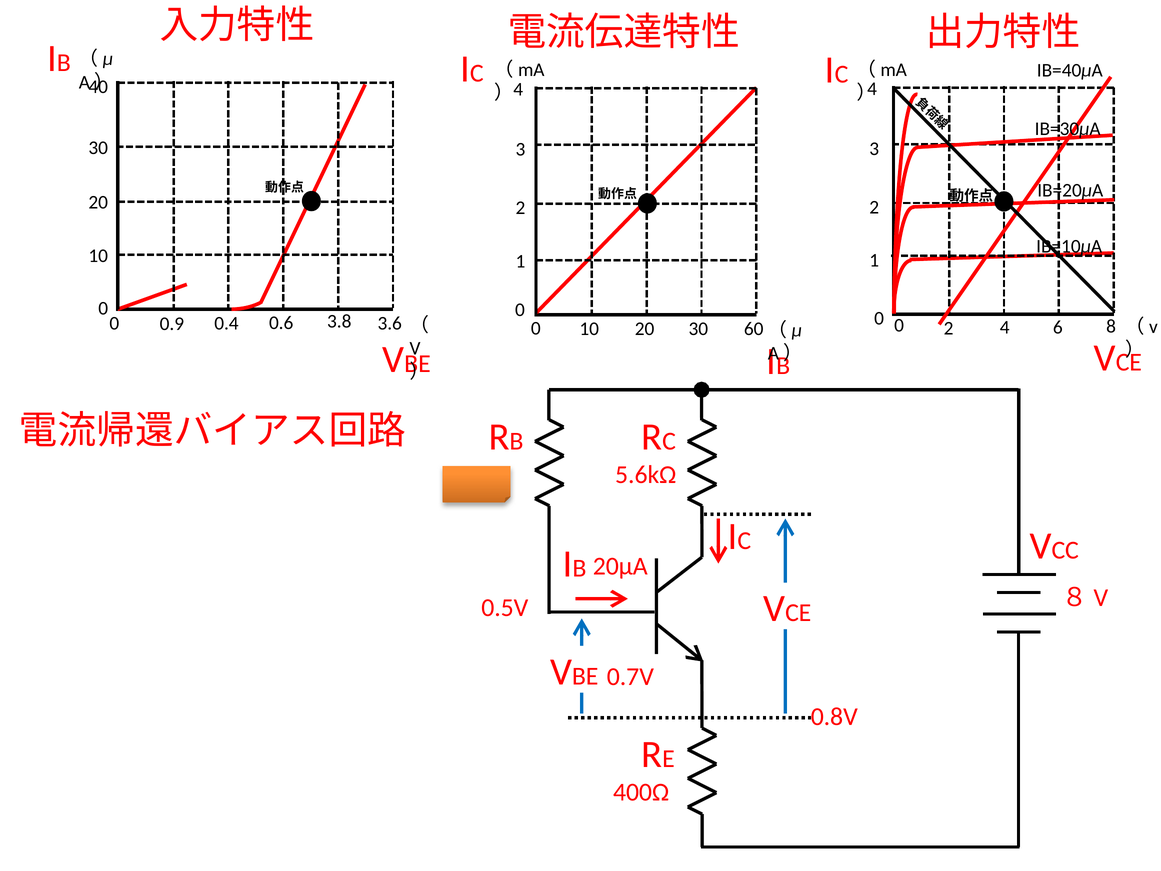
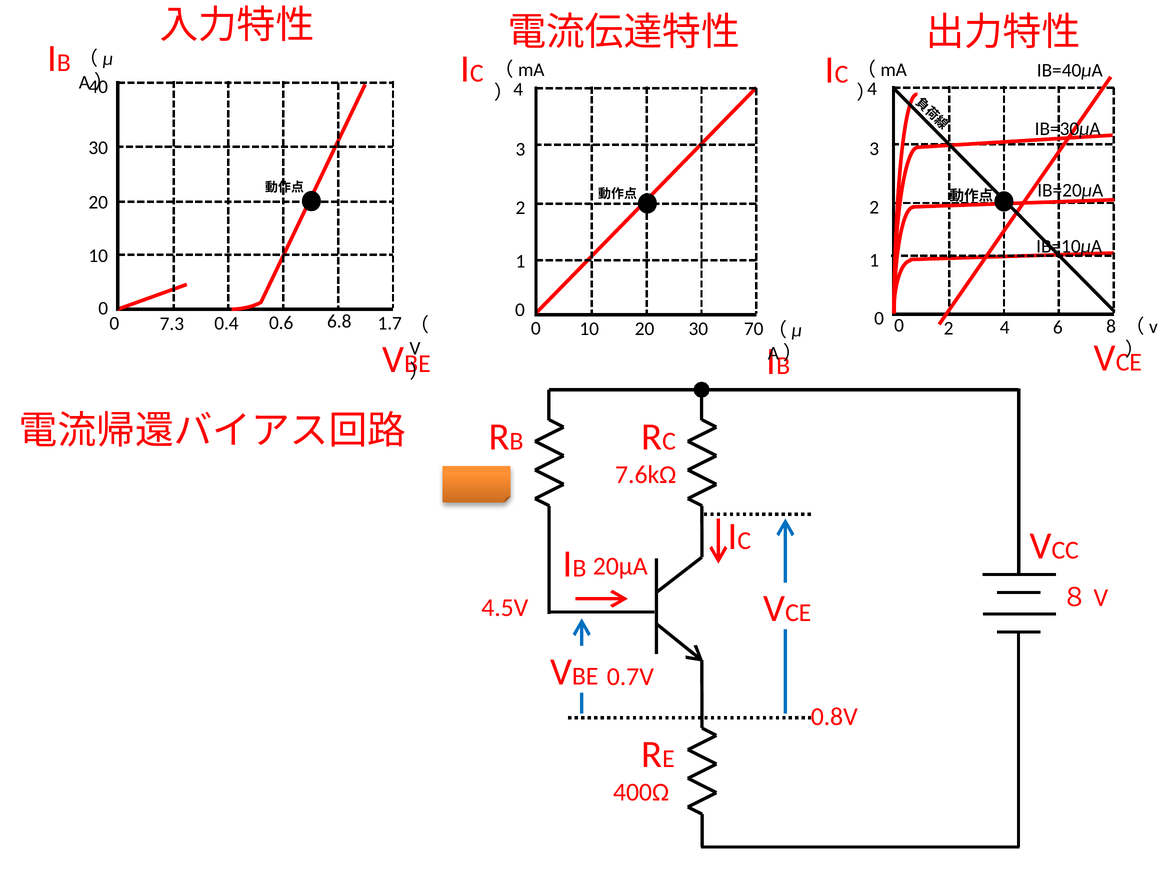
3.8: 3.8 -> 6.8 (339, 321)
3.6: 3.6 -> 1.7 (390, 323)
0.9: 0.9 -> 7.3 (172, 324)
60: 60 -> 70 (754, 329)
5.6kΩ: 5.6kΩ -> 7.6kΩ (646, 474)
0.5V: 0.5V -> 4.5V (505, 608)
